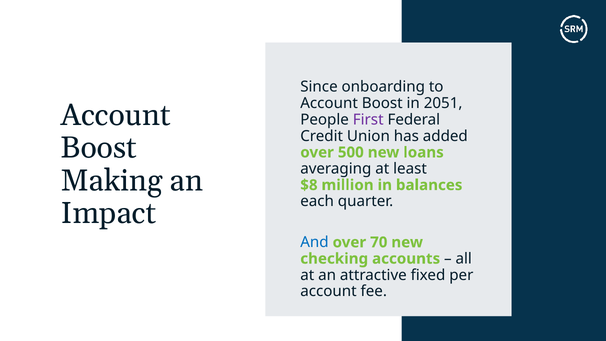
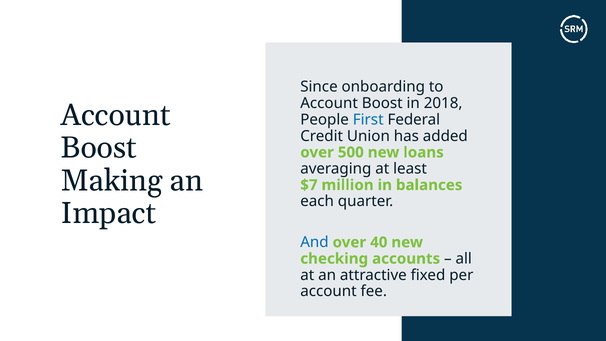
2051: 2051 -> 2018 (443, 103)
First colour: purple -> blue (368, 120)
$8: $8 -> $7 (309, 185)
70: 70 -> 40 (379, 242)
